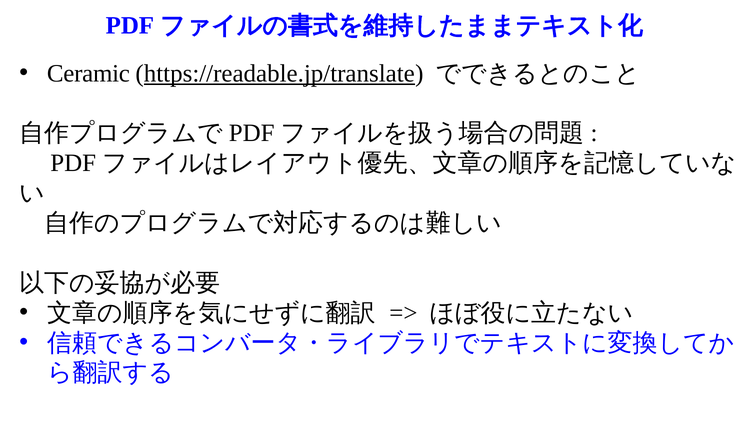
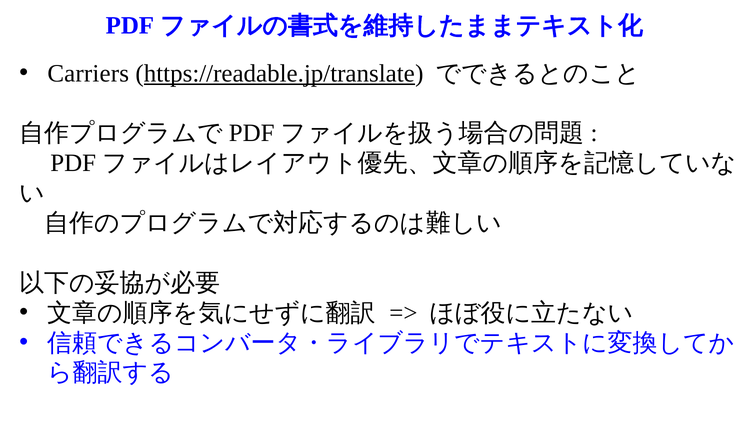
Ceramic: Ceramic -> Carriers (88, 73)
